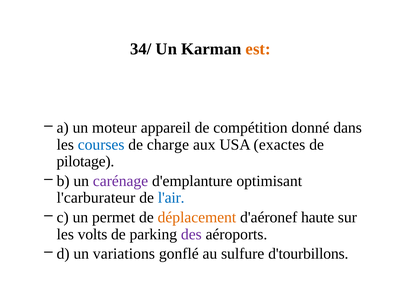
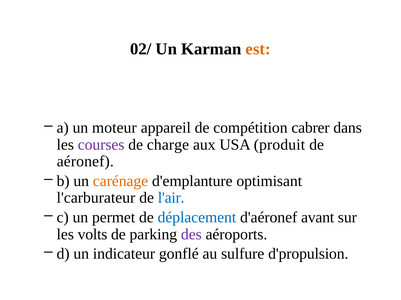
34/: 34/ -> 02/ (141, 49)
donné: donné -> cabrer (311, 128)
courses colour: blue -> purple (101, 145)
exactes: exactes -> produit (279, 145)
pilotage: pilotage -> aéronef (85, 162)
carénage colour: purple -> orange (121, 181)
déplacement colour: orange -> blue (197, 218)
haute: haute -> avant (318, 218)
variations: variations -> indicateur (124, 254)
d'tourbillons: d'tourbillons -> d'propulsion (308, 254)
